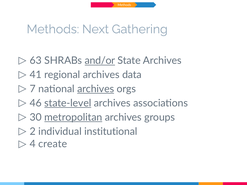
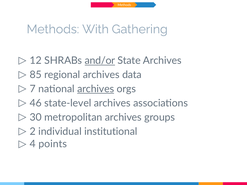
Next: Next -> With (95, 29)
63: 63 -> 12 (36, 61)
41: 41 -> 85 (36, 75)
state-level underline: present -> none (68, 103)
metropolitan underline: present -> none (73, 117)
create: create -> points (53, 144)
